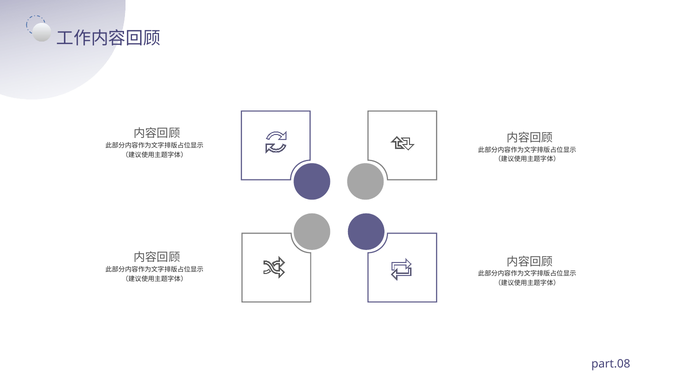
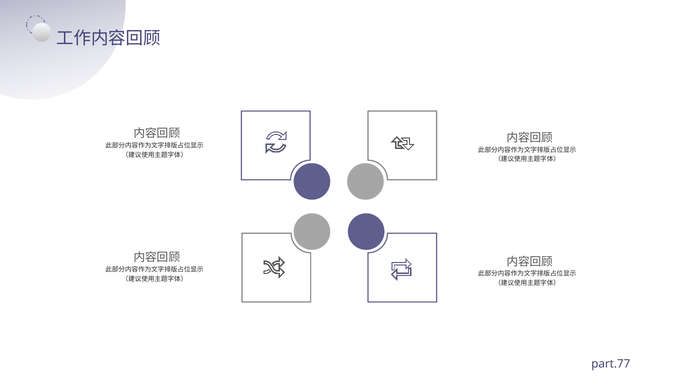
part.08: part.08 -> part.77 (611, 364)
